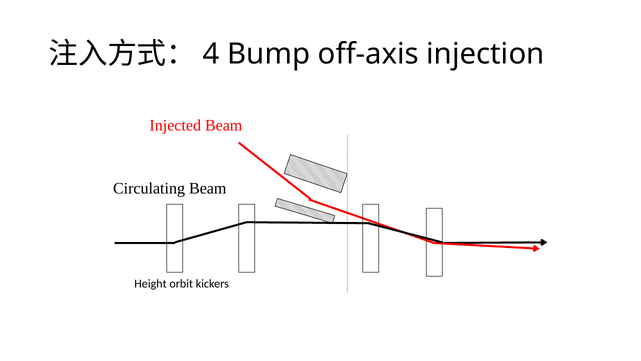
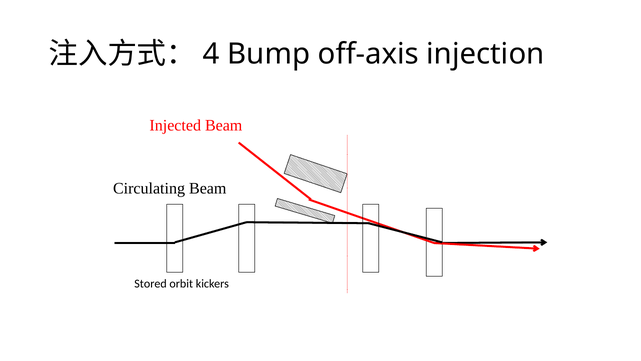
Height: Height -> Stored (151, 283)
